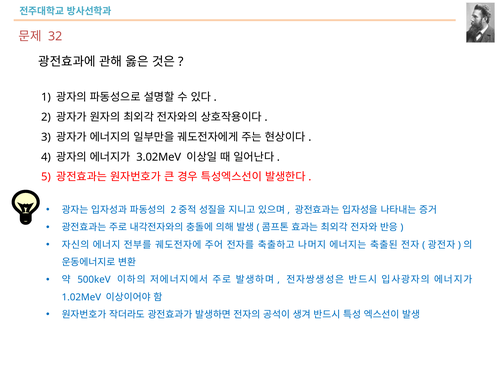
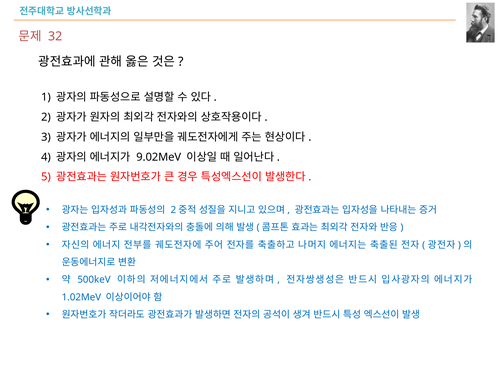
3.02MeV: 3.02MeV -> 9.02MeV (159, 157)
